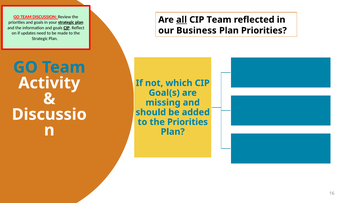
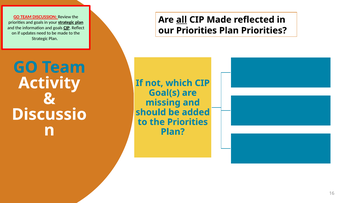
CIP Team: Team -> Made (219, 20)
our Business: Business -> Priorities (197, 31)
